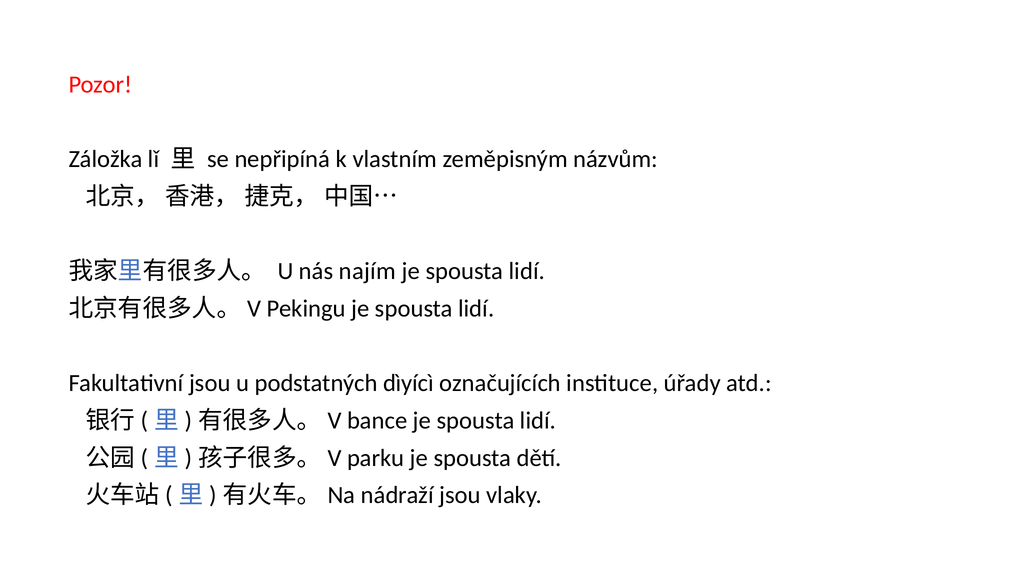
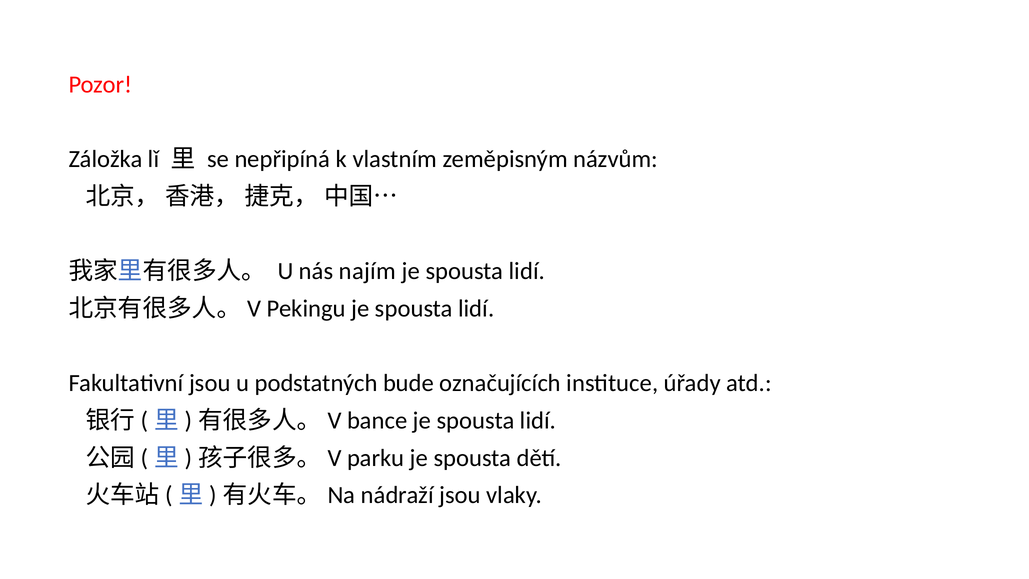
dìyícì: dìyícì -> bude (408, 383)
